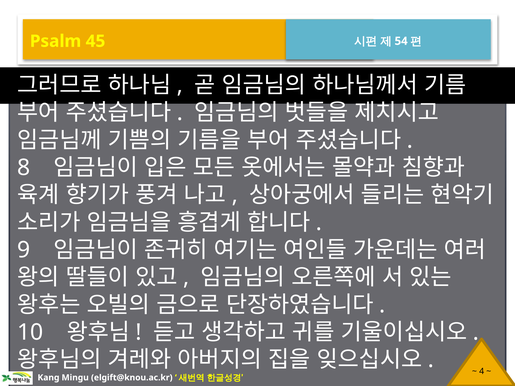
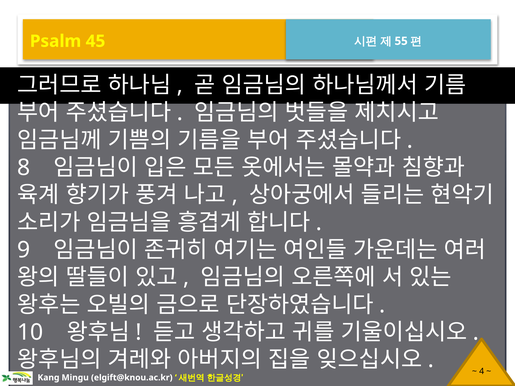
54: 54 -> 55 (401, 41)
